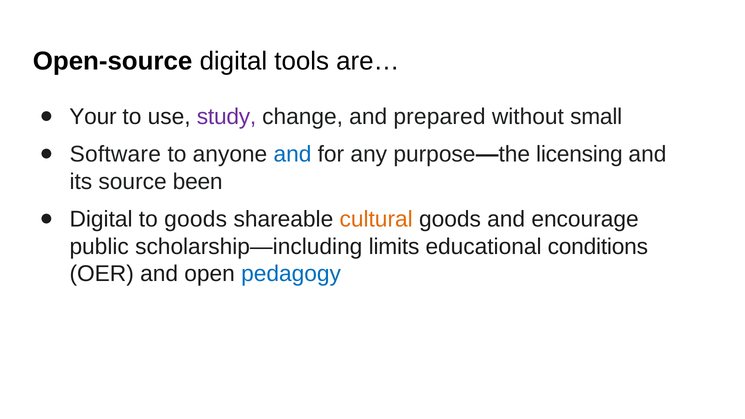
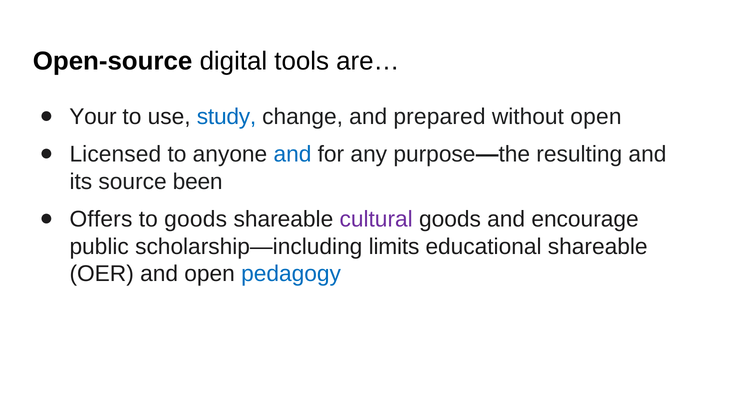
study colour: purple -> blue (227, 117)
without small: small -> open (596, 117)
Software: Software -> Licensed (115, 154)
licensing: licensing -> resulting (579, 154)
Digital: Digital -> Offers (101, 219)
cultural colour: orange -> purple (376, 219)
educational conditions: conditions -> shareable (598, 247)
